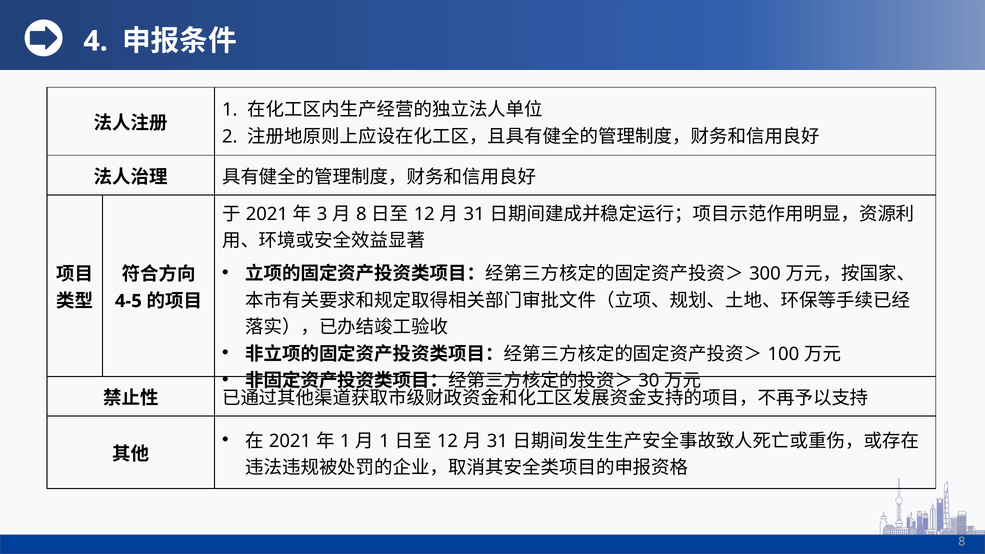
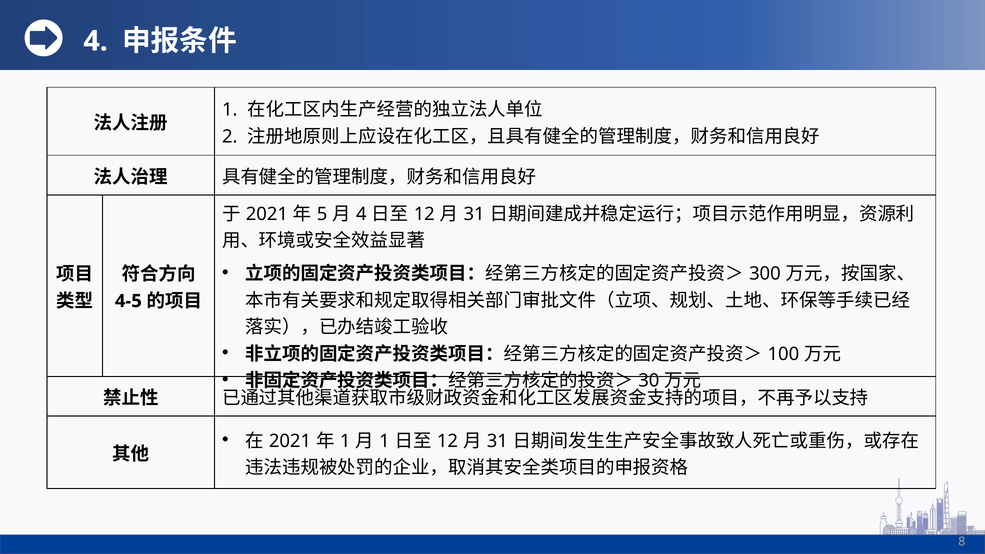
3: 3 -> 5 (322, 214)
8: 8 -> 4 (361, 214)
